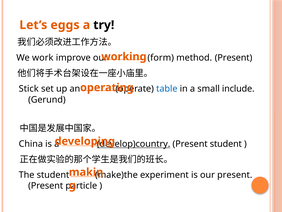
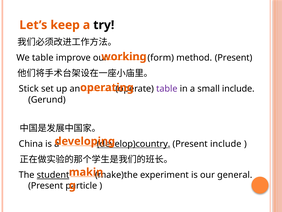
eggs: eggs -> keep (65, 25)
We work: work -> table (43, 58)
table colour: blue -> purple (167, 89)
Present student: student -> include (226, 144)
student underline: none -> present (53, 175)
our present: present -> general (235, 175)
